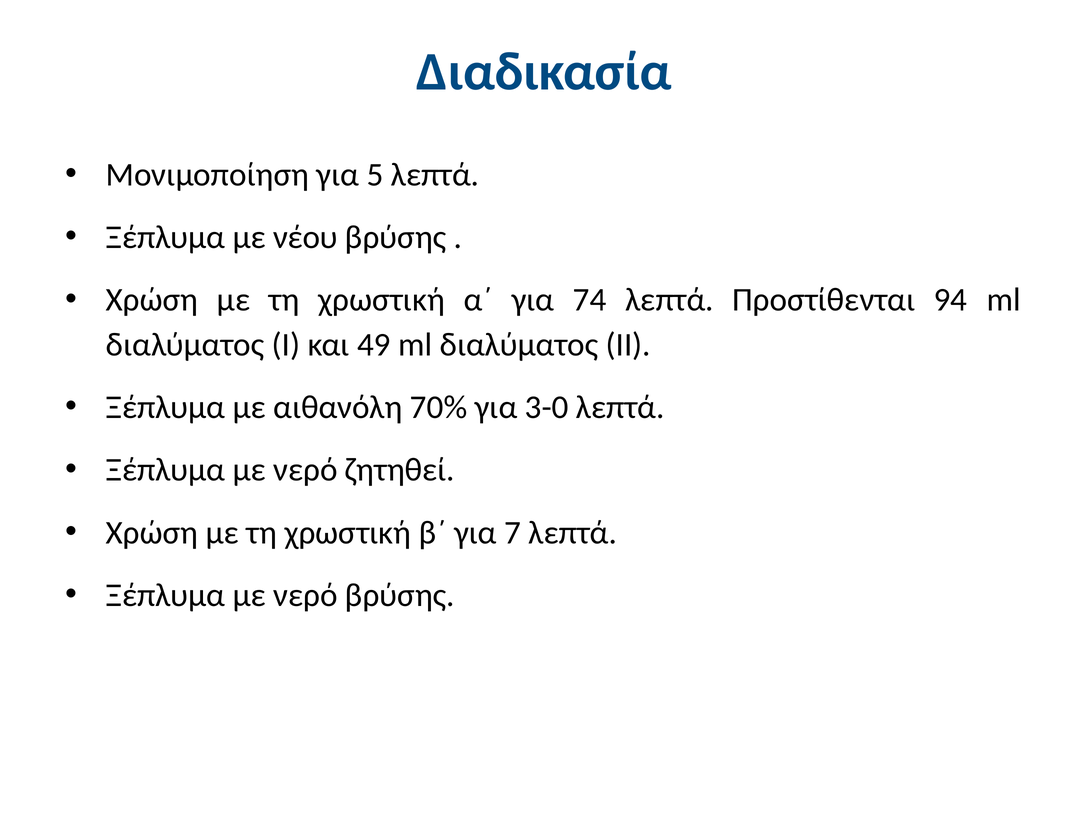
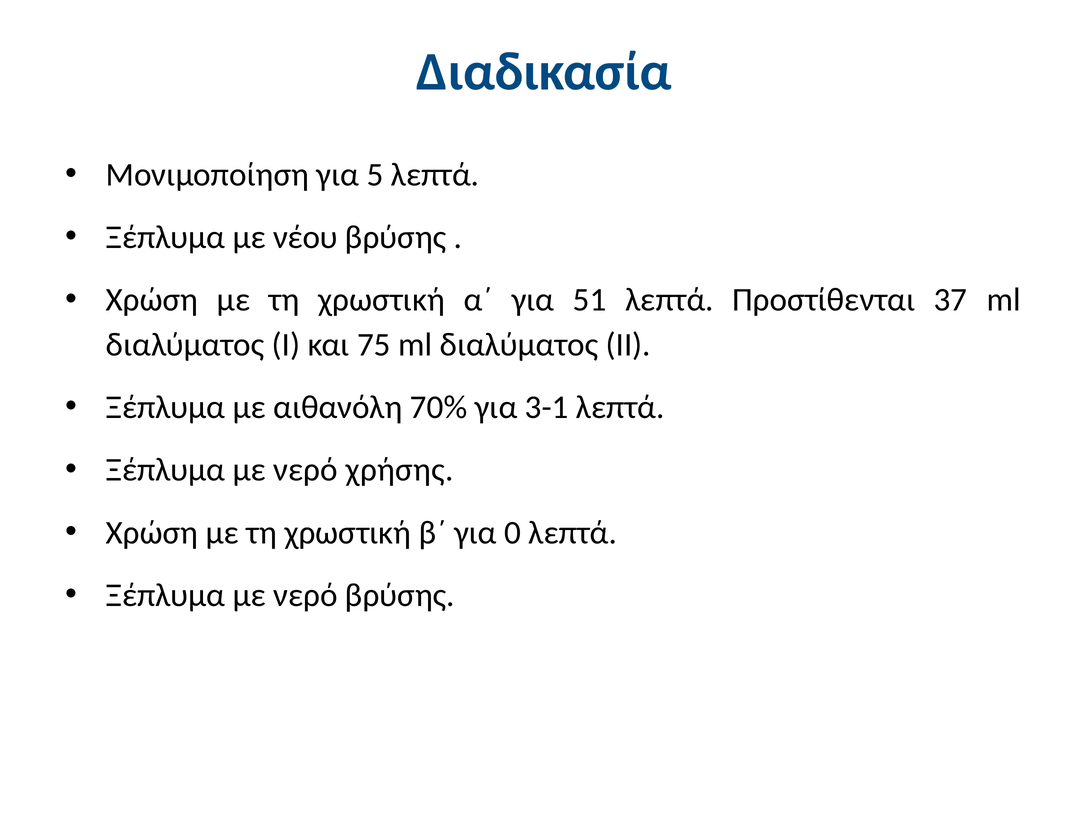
74: 74 -> 51 (590, 300)
94: 94 -> 37 (950, 300)
49: 49 -> 75 (374, 344)
3-0: 3-0 -> 3-1 (547, 407)
ζητηθεί: ζητηθεί -> χρήσης (400, 470)
7: 7 -> 0 (513, 532)
